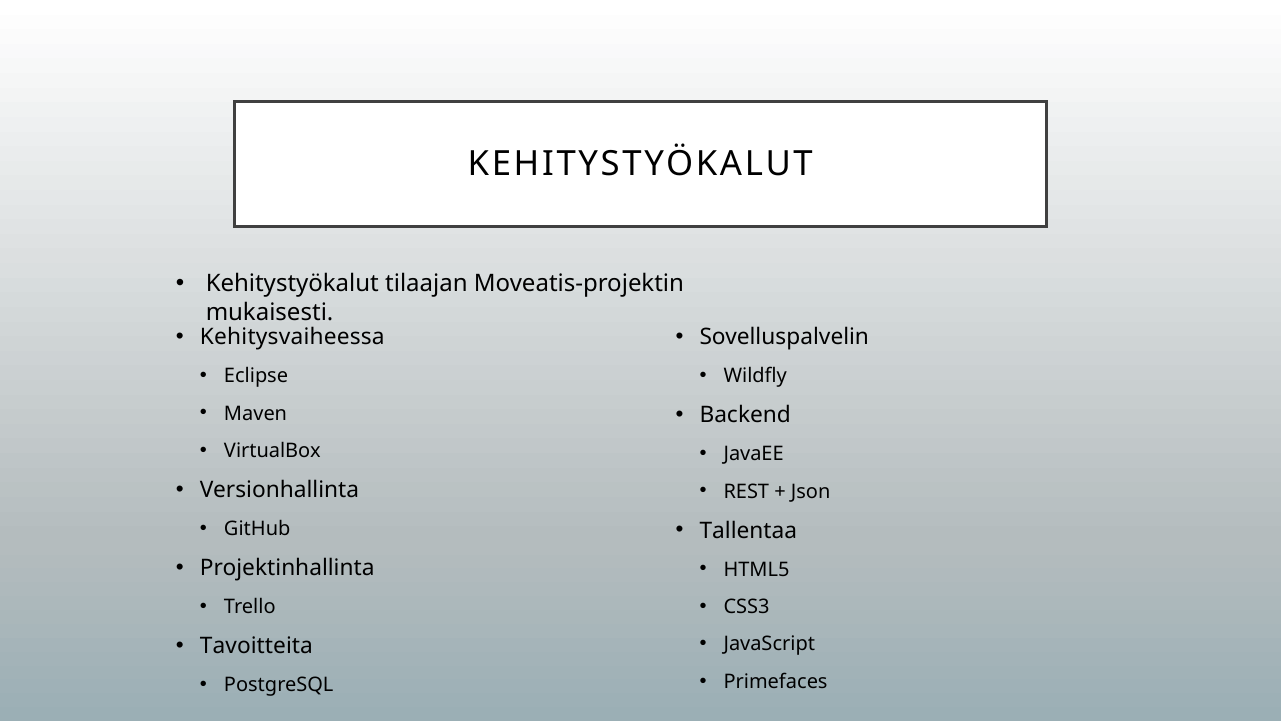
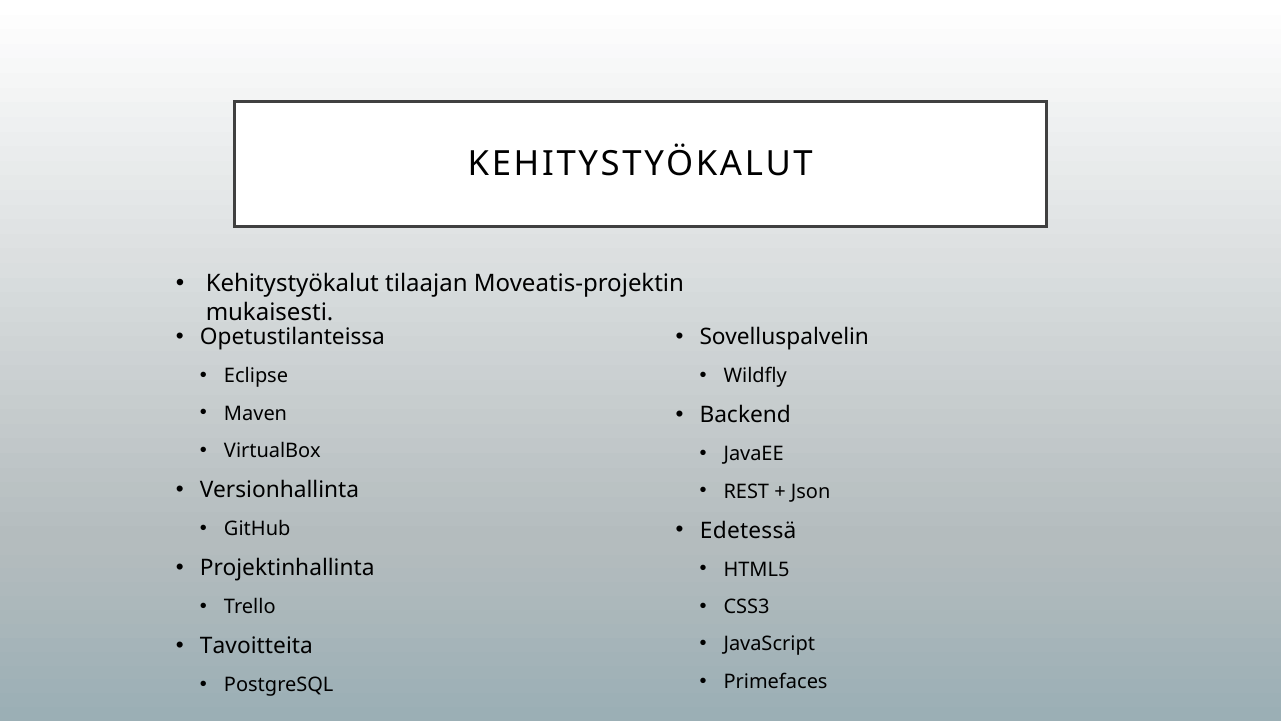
Kehitysvaiheessa: Kehitysvaiheessa -> Opetustilanteissa (292, 337)
Tallentaa: Tallentaa -> Edetessä (748, 530)
